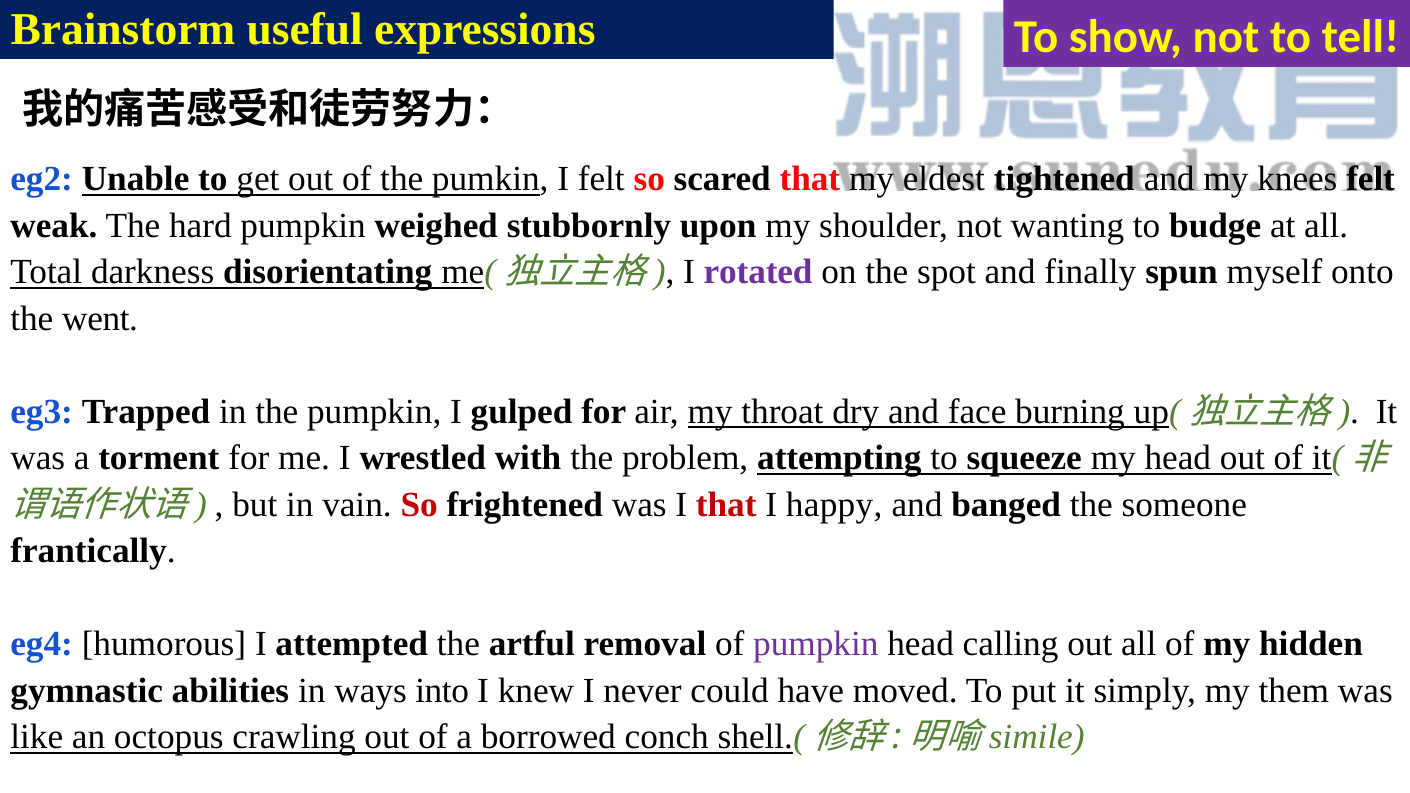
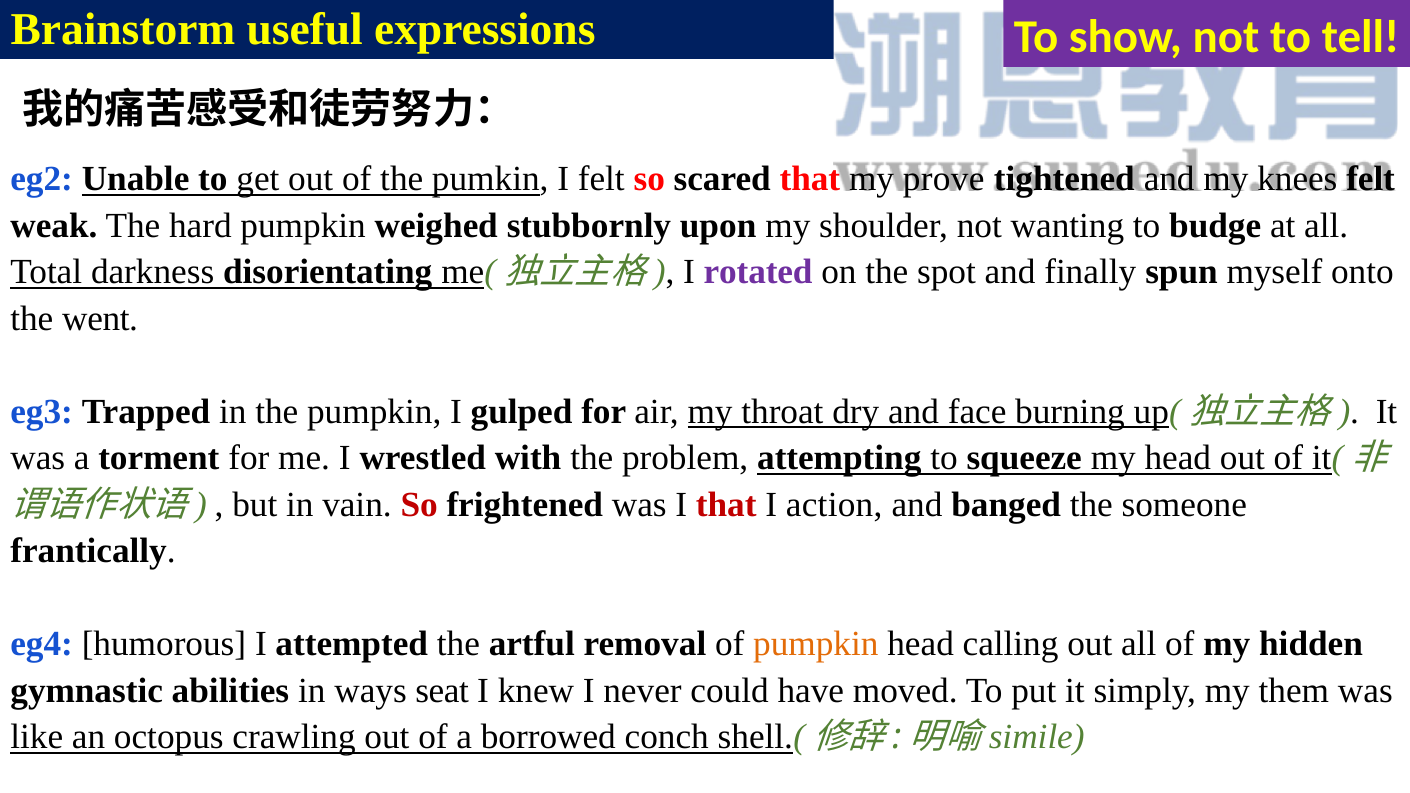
eldest: eldest -> prove (944, 179)
happy: happy -> action (834, 505)
pumpkin colour: purple -> orange (816, 644)
into: into -> seat (442, 691)
